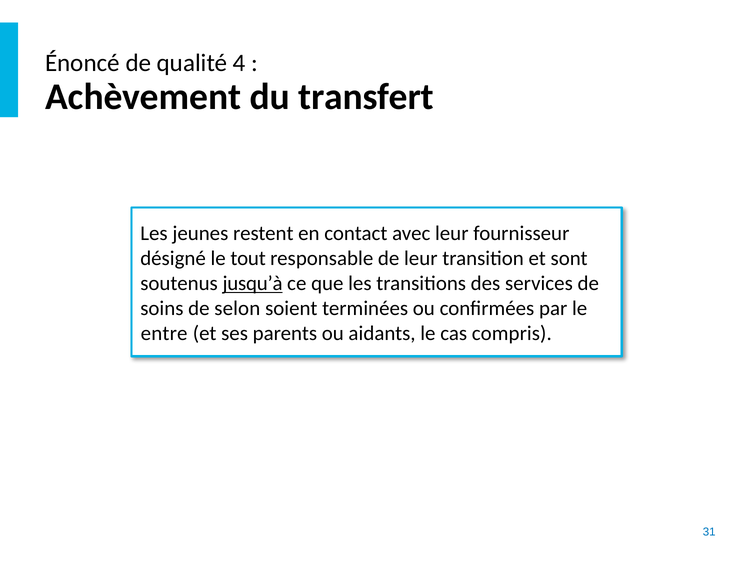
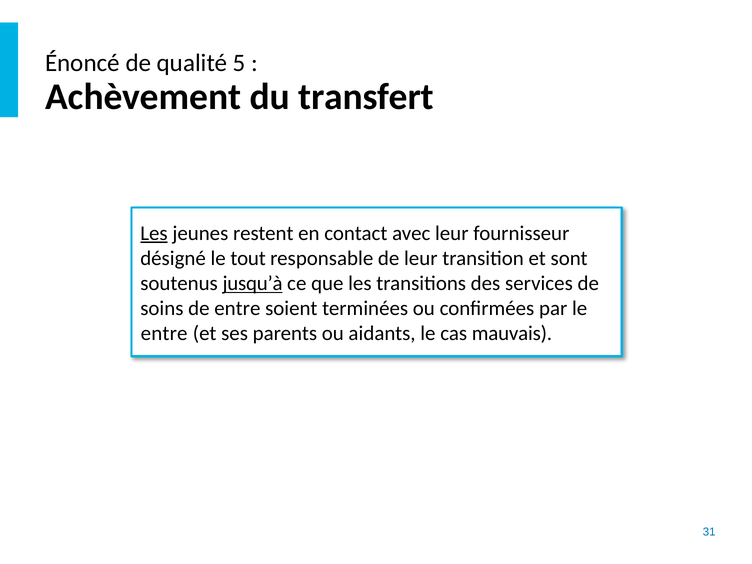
4: 4 -> 5 (239, 63)
Les underline: none -> present (154, 233)
de selon: selon -> entre (237, 308)
compris: compris -> mauvais (512, 334)
